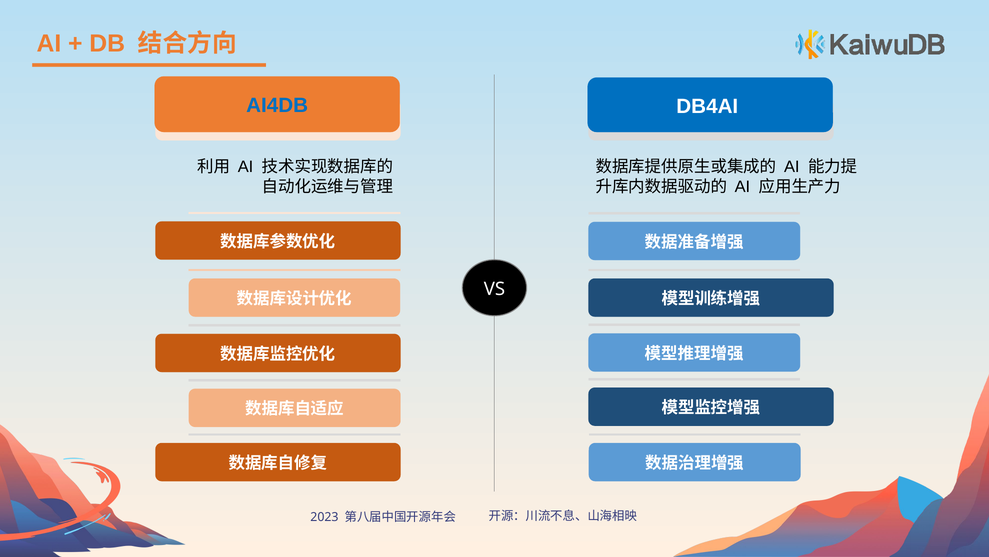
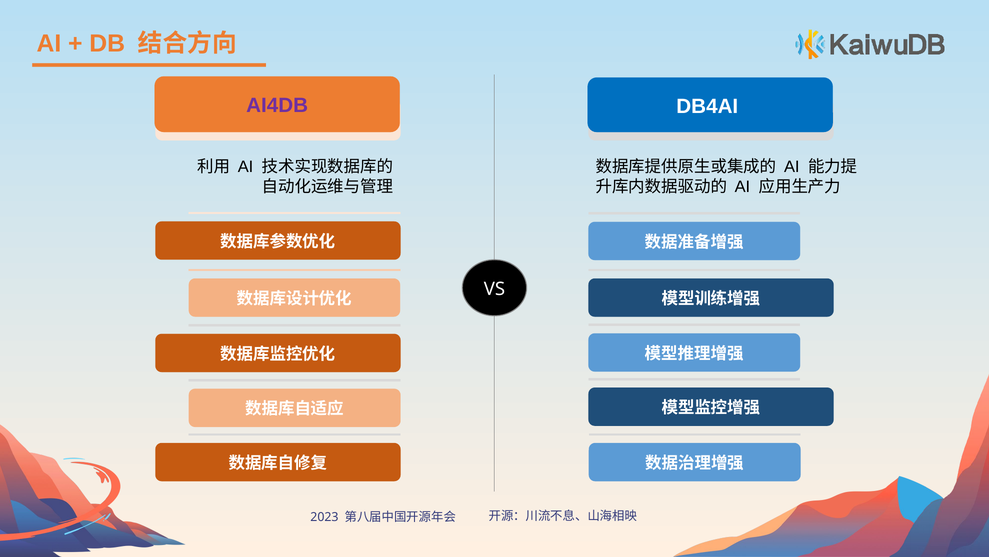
AI4DB colour: blue -> purple (277, 106)
